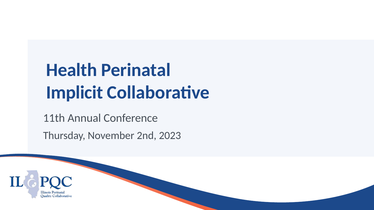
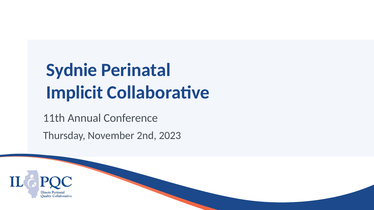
Health: Health -> Sydnie (72, 70)
